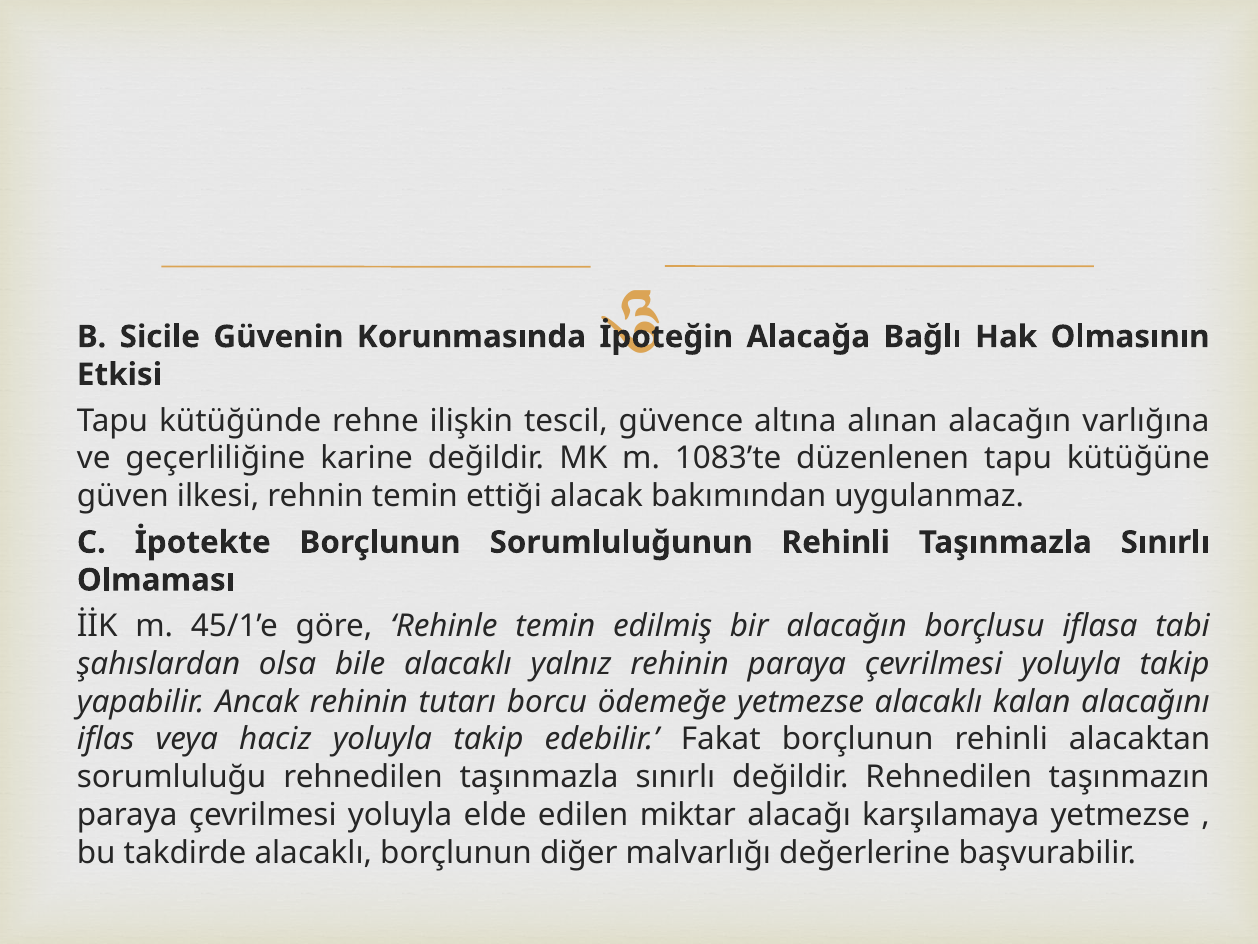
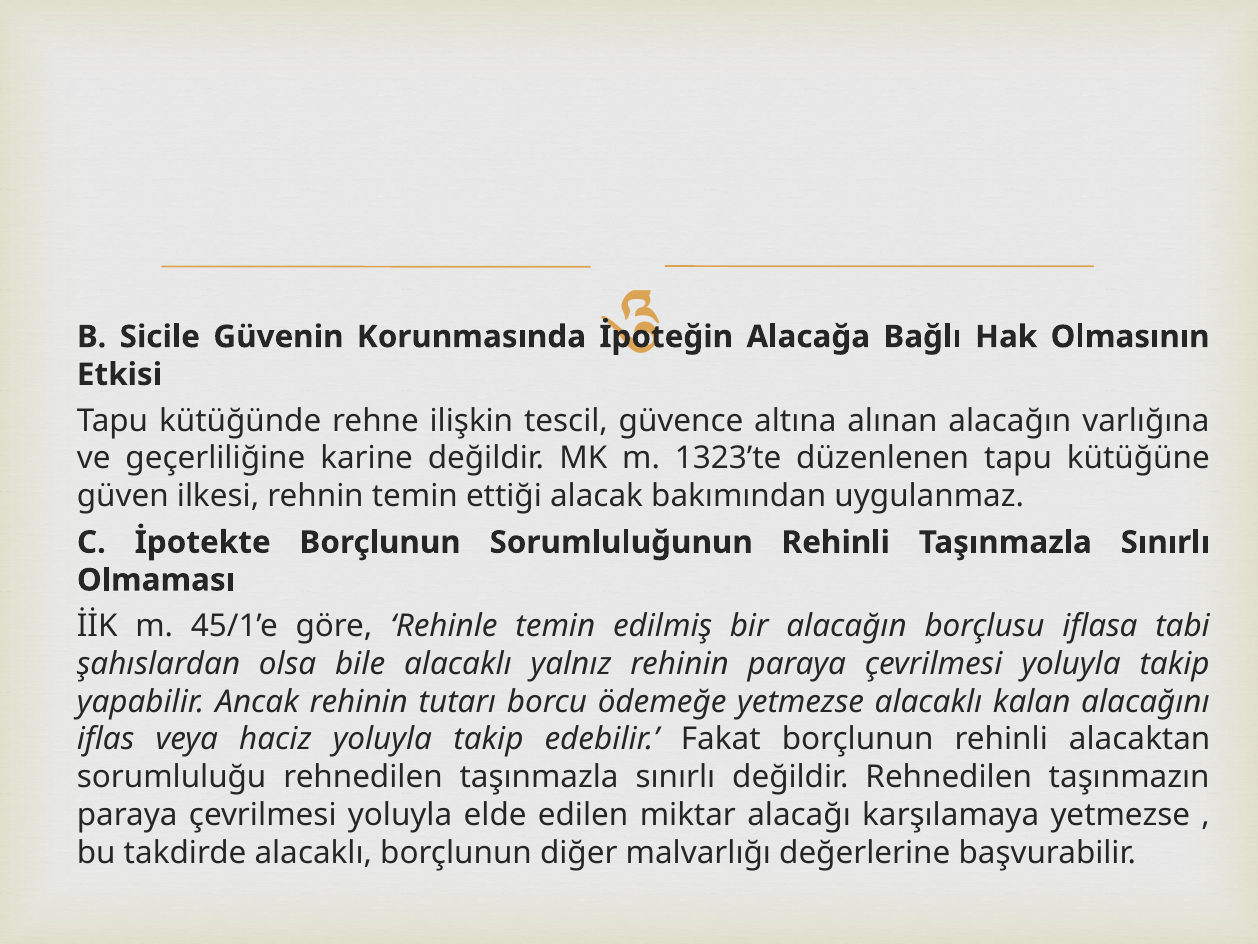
1083’te: 1083’te -> 1323’te (728, 458)
